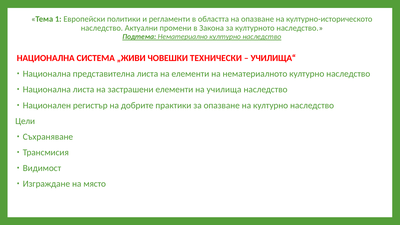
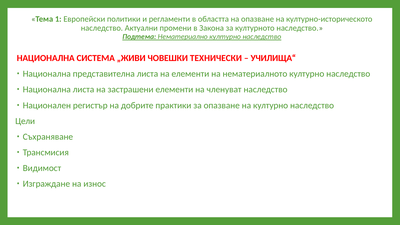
училища: училища -> членуват (224, 90)
място: място -> износ (95, 184)
